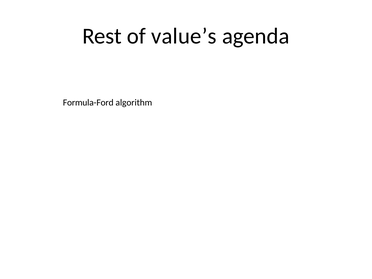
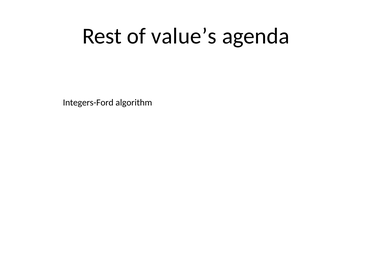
Formula-Ford: Formula-Ford -> Integers-Ford (88, 103)
